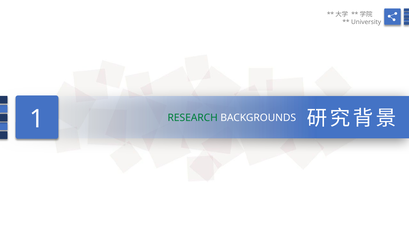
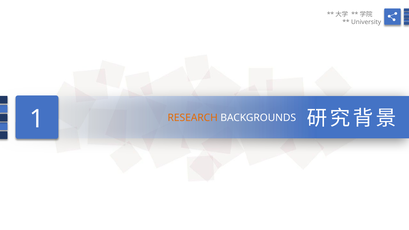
RESEARCH colour: green -> orange (193, 118)
